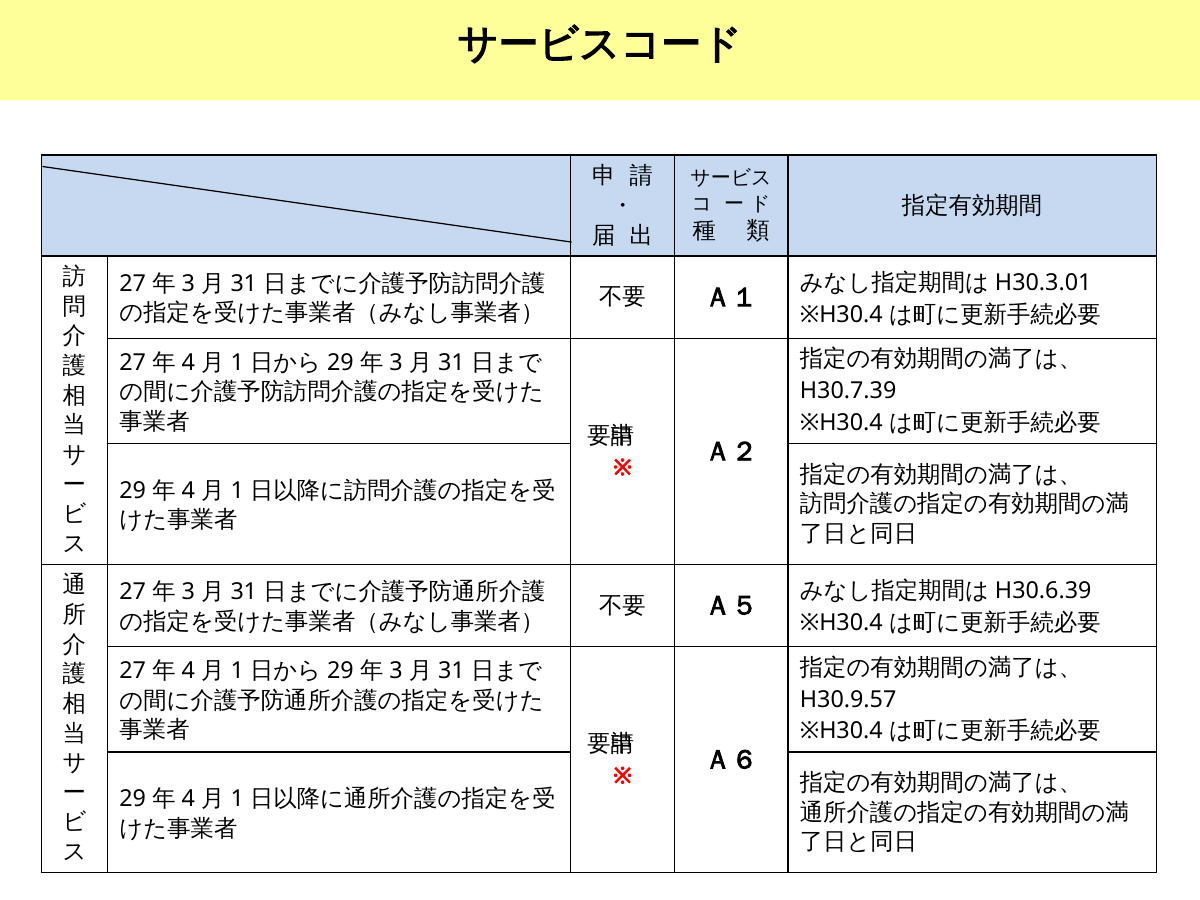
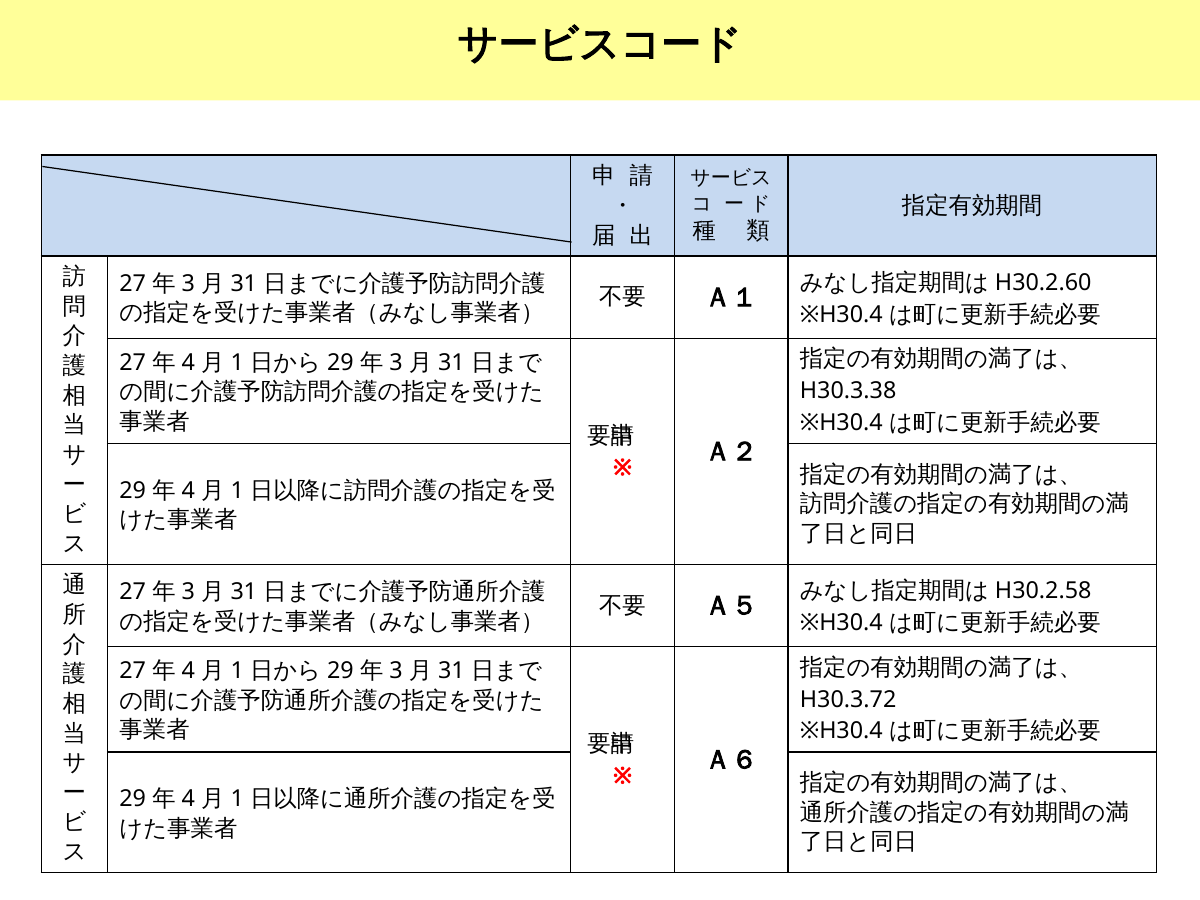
H30.3.01: H30.3.01 -> H30.2.60 (1043, 283)
H30.7.39: H30.7.39 -> H30.3.38 (848, 391)
H30.6.39: H30.6.39 -> H30.2.58 (1043, 591)
H30.9.57: H30.9.57 -> H30.3.72 (848, 699)
